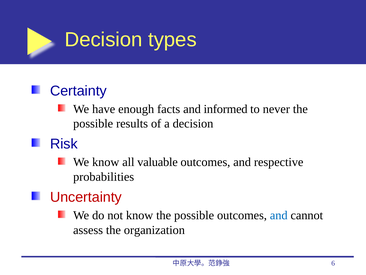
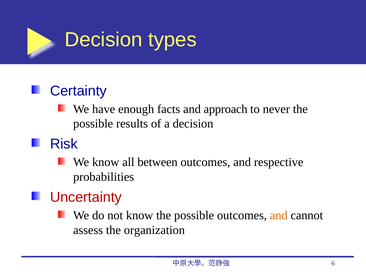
informed: informed -> approach (226, 109)
valuable: valuable -> between (158, 162)
and colour: blue -> orange (279, 215)
